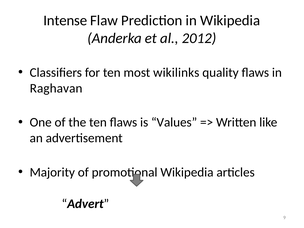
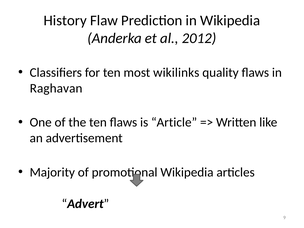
Intense: Intense -> History (65, 21)
Values: Values -> Article (174, 122)
